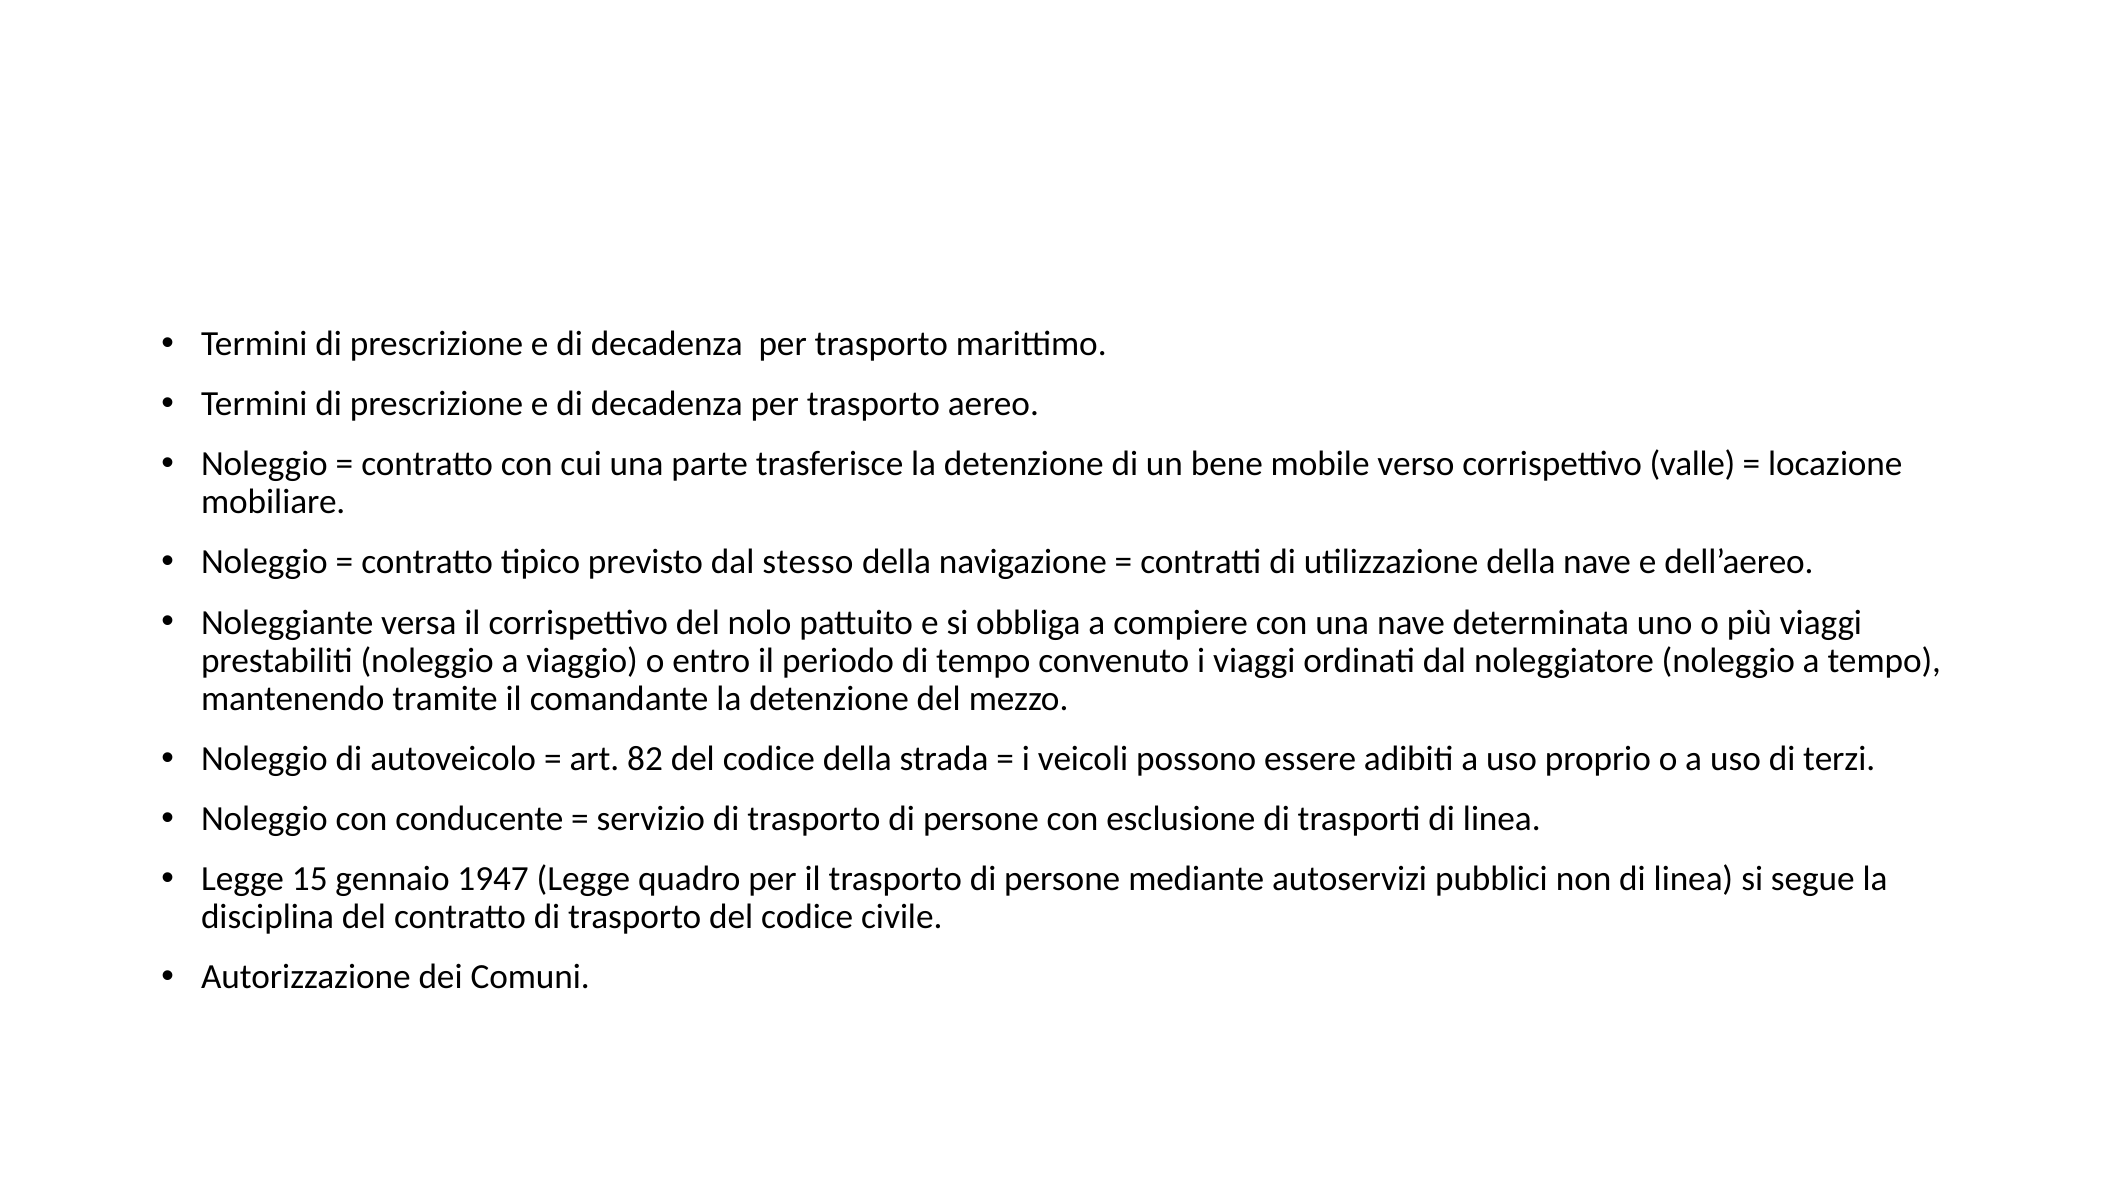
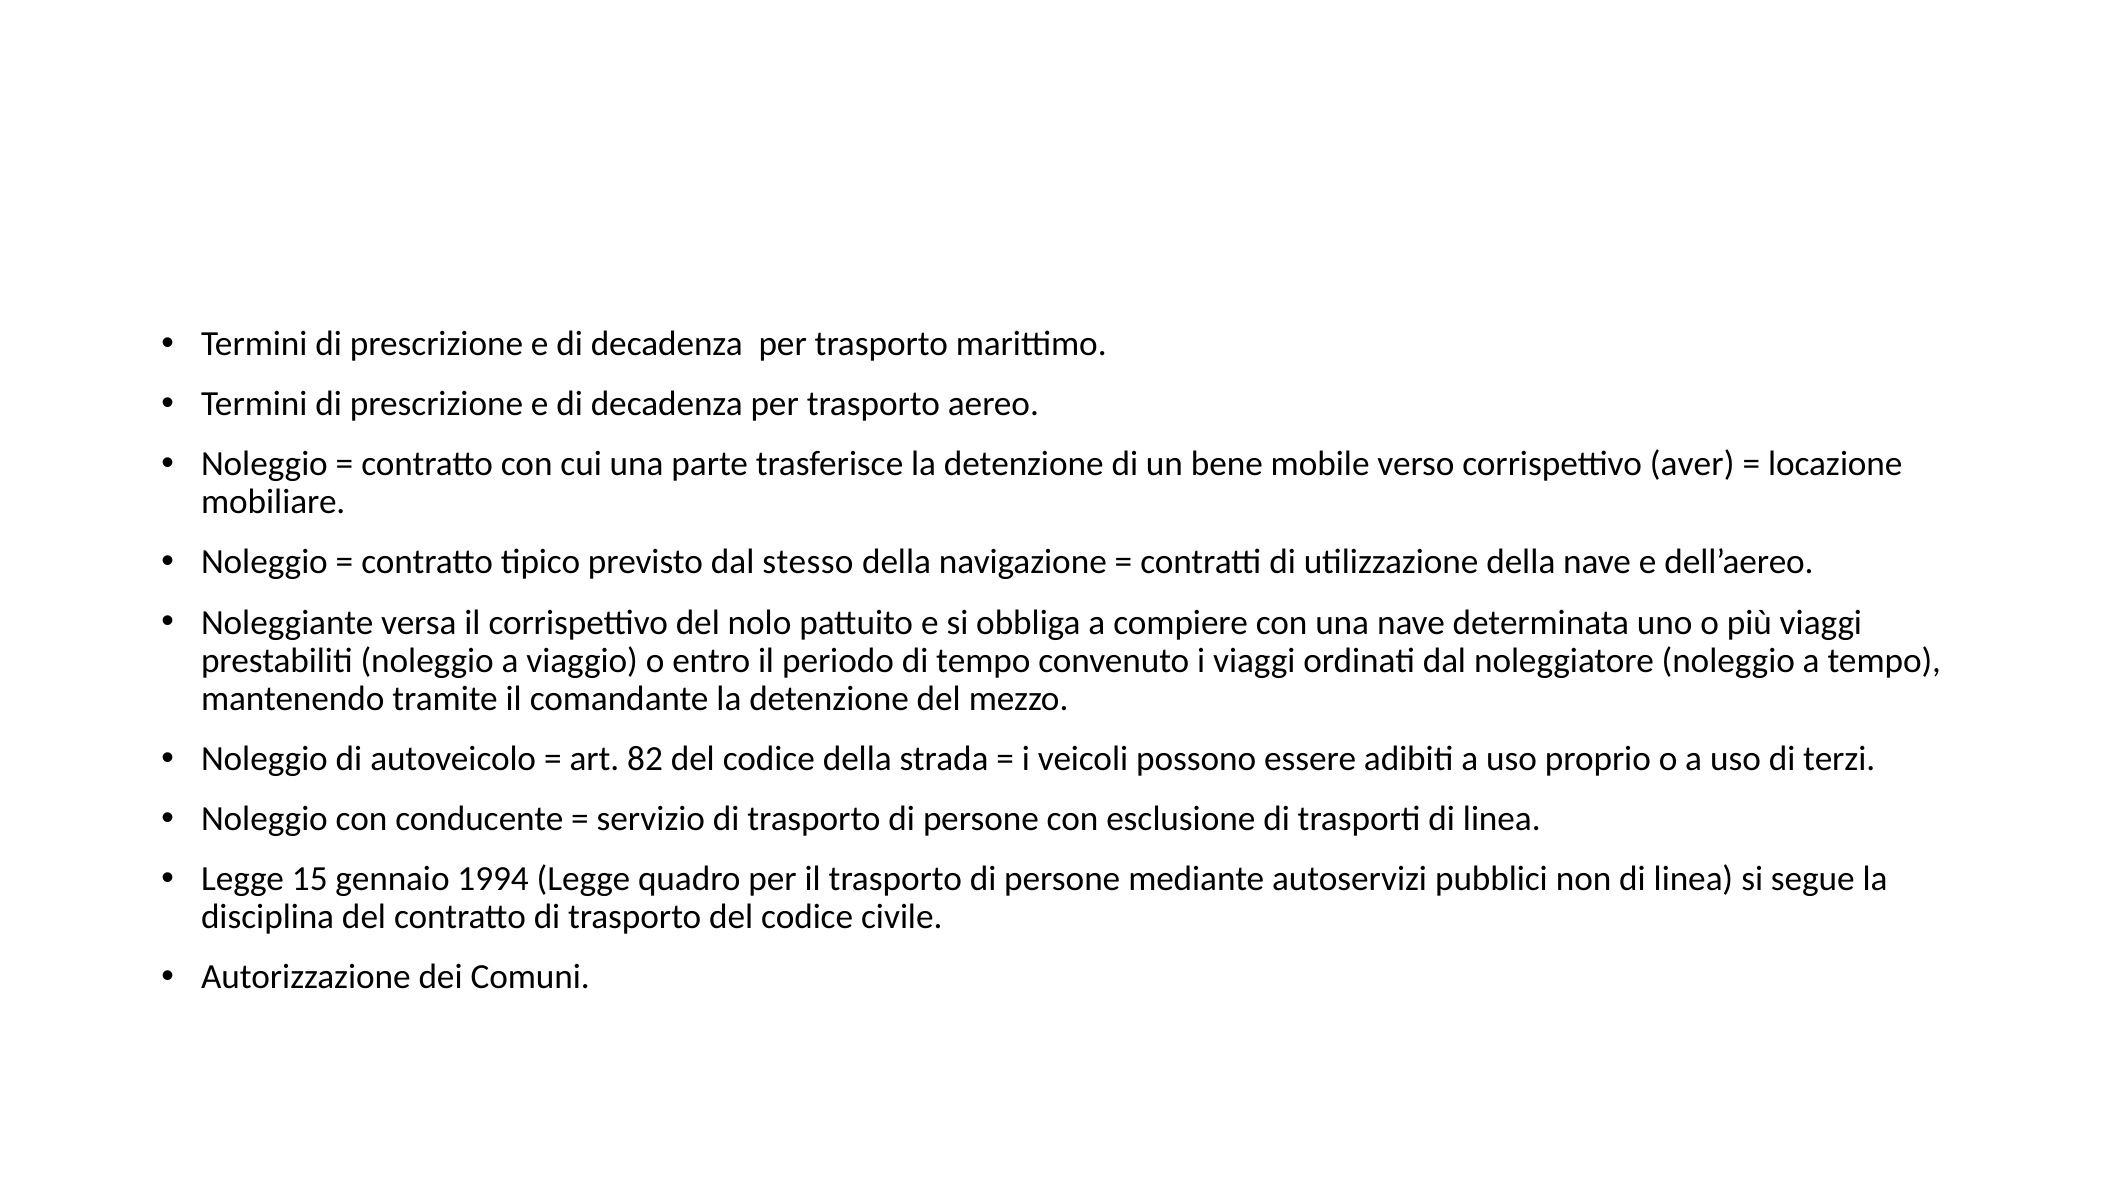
valle: valle -> aver (1692, 464)
1947: 1947 -> 1994 (493, 879)
